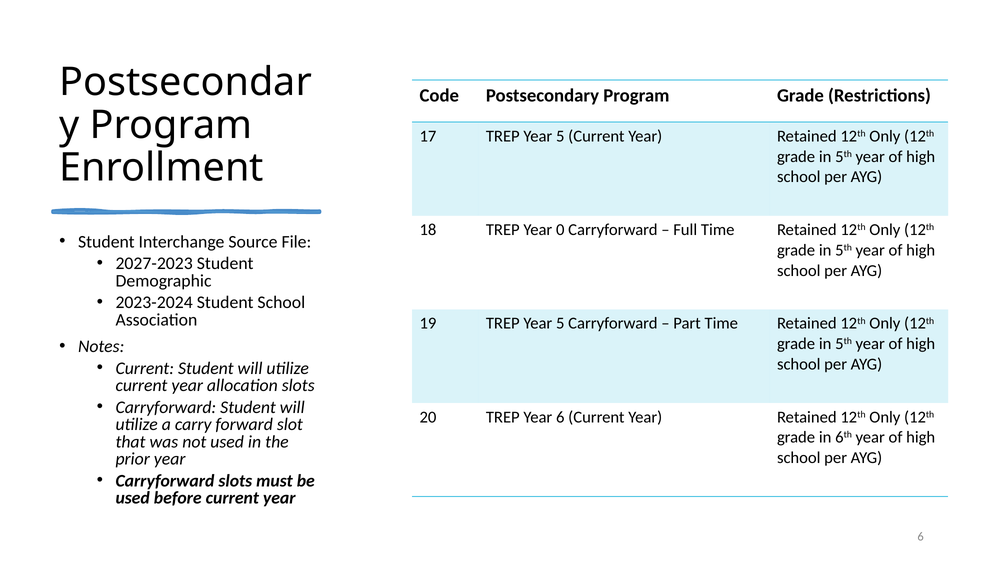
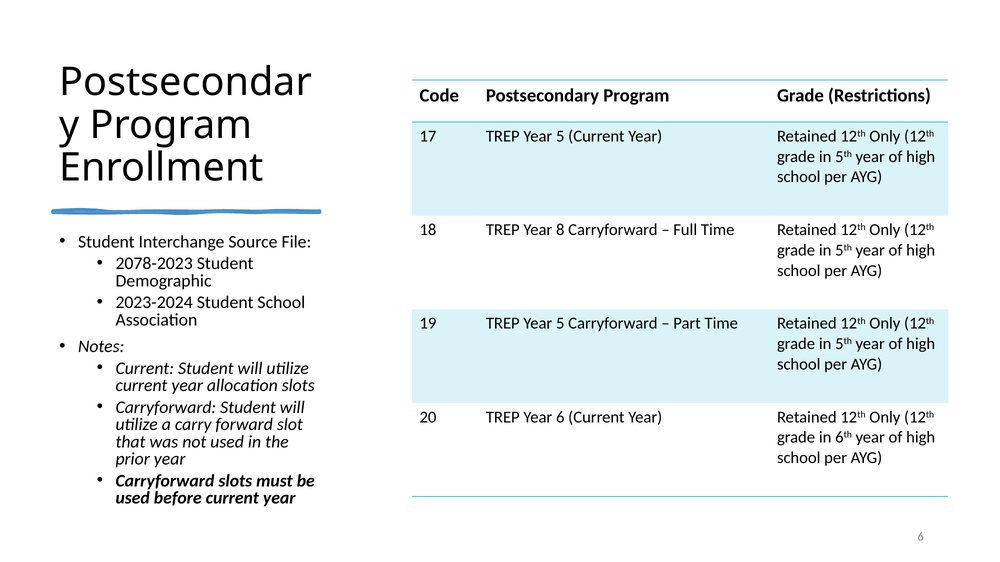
0: 0 -> 8 (560, 230)
2027-2023: 2027-2023 -> 2078-2023 (154, 264)
